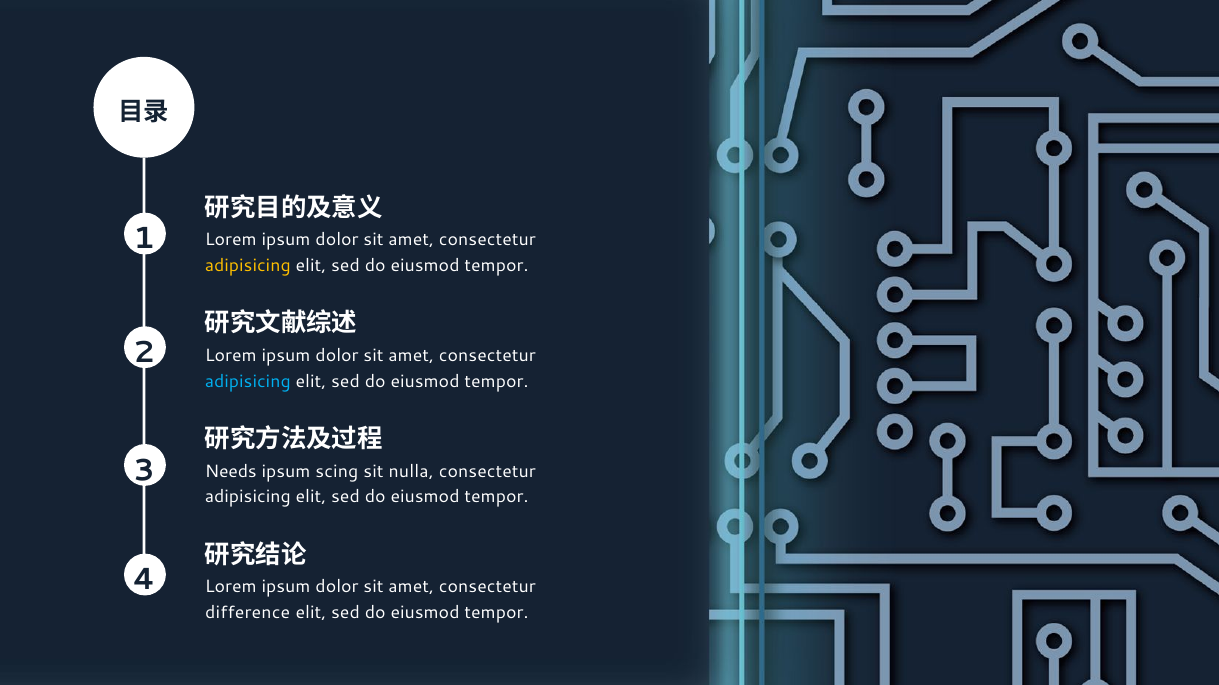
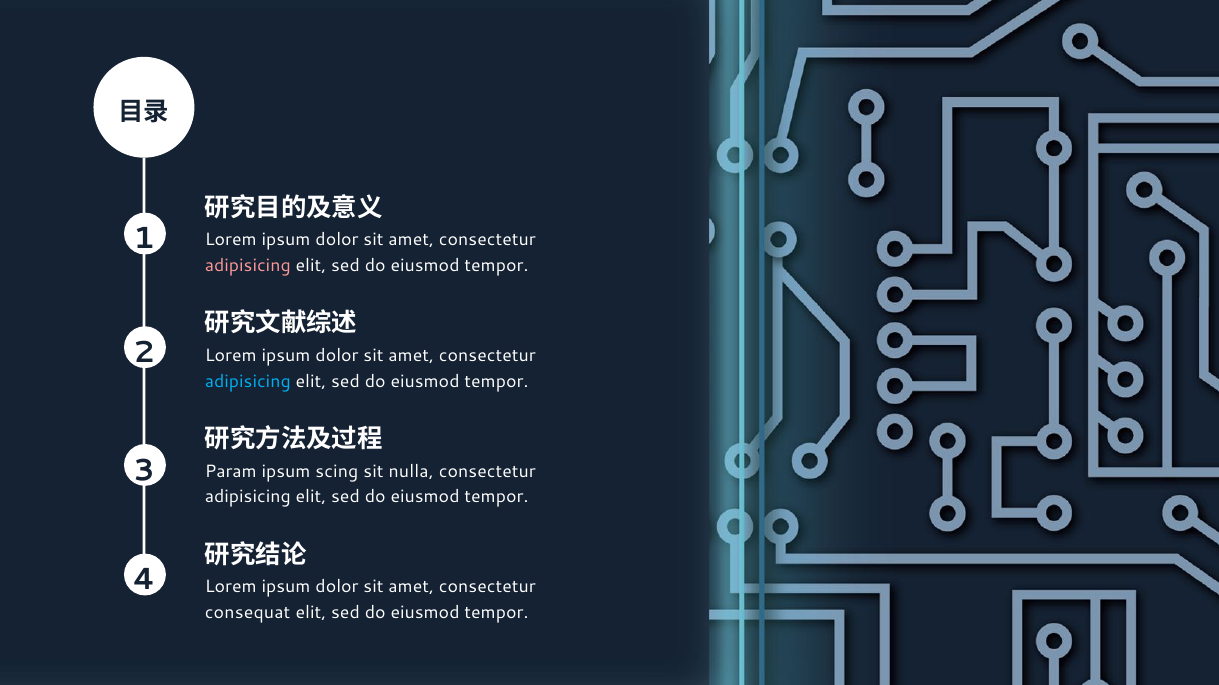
adipisicing colour: yellow -> pink (248, 266)
Needs: Needs -> Param (231, 472)
difference: difference -> consequat (248, 613)
